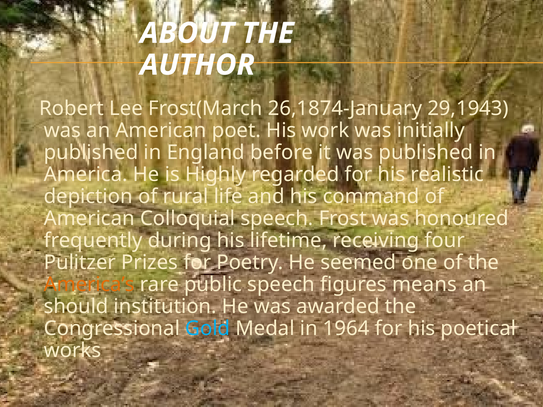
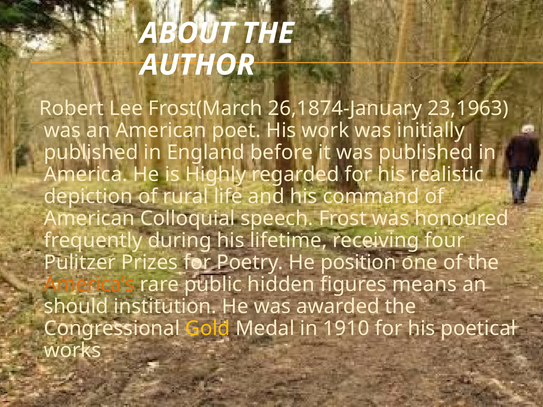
29,1943: 29,1943 -> 23,1963 (468, 109)
seemed: seemed -> position (358, 263)
public speech: speech -> hidden (281, 285)
Gold colour: light blue -> yellow (208, 329)
1964: 1964 -> 1910 (346, 329)
